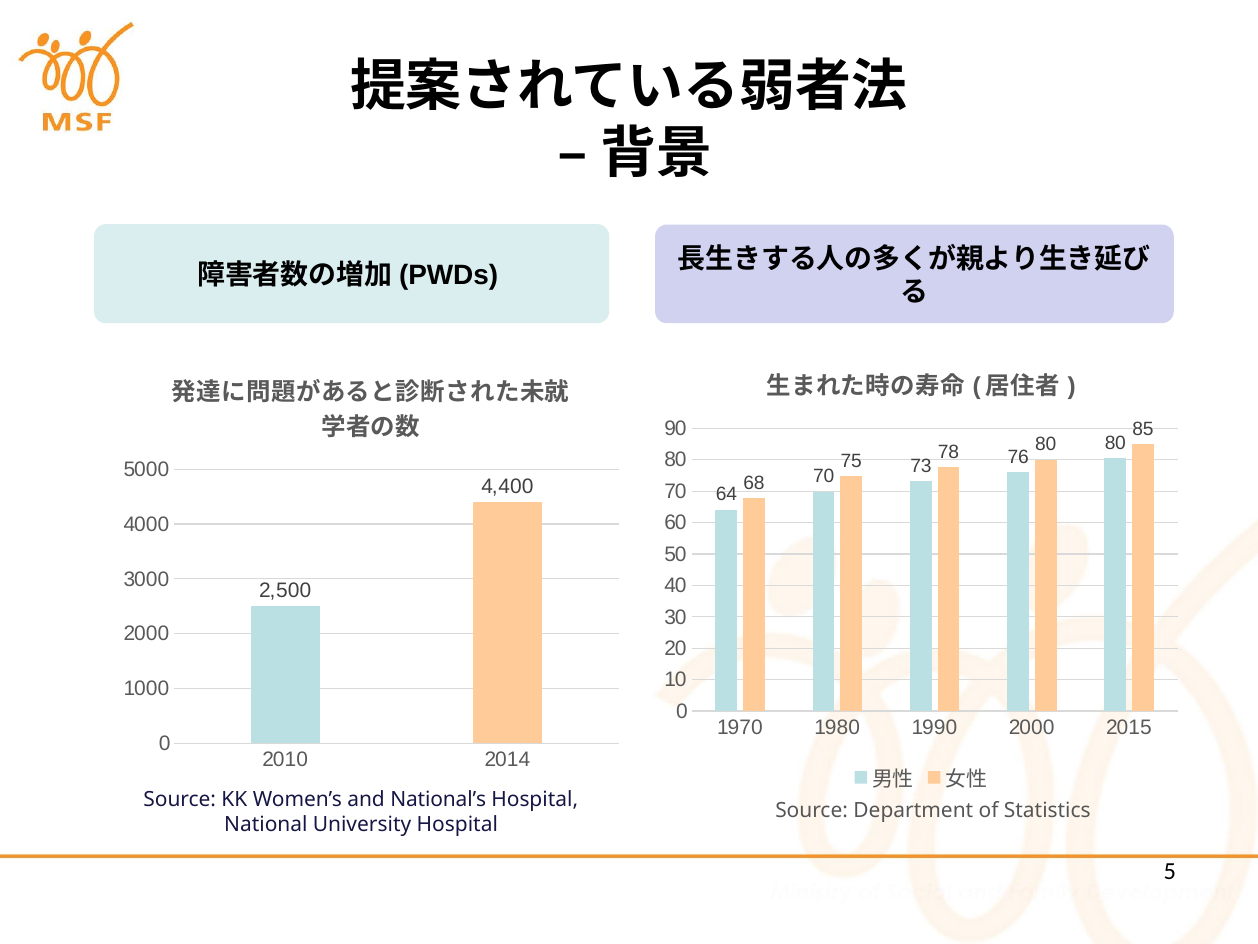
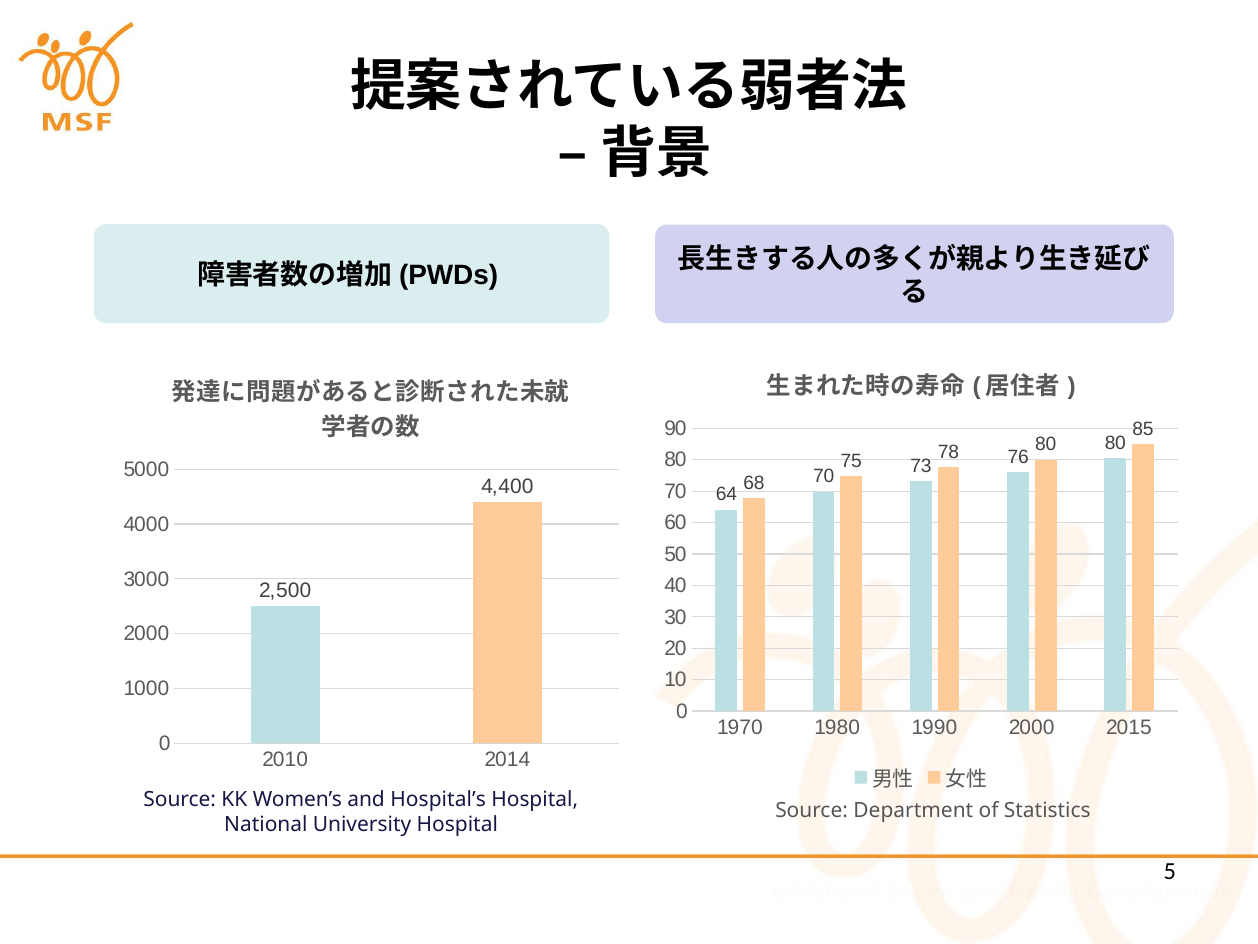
National’s: National’s -> Hospital’s (438, 799)
